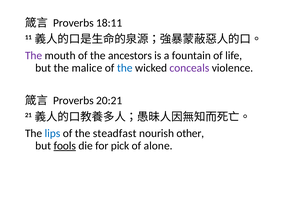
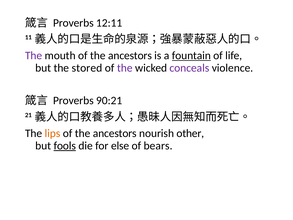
18:11: 18:11 -> 12:11 (109, 23)
fountain underline: none -> present (191, 56)
malice: malice -> stored (87, 68)
the colour: blue -> purple (125, 68)
20:21: 20:21 -> 90:21 (109, 101)
lips colour: blue -> orange (53, 133)
steadfast: steadfast -> ancestors (115, 133)
pick: pick -> else (120, 146)
alone: alone -> bears (158, 146)
